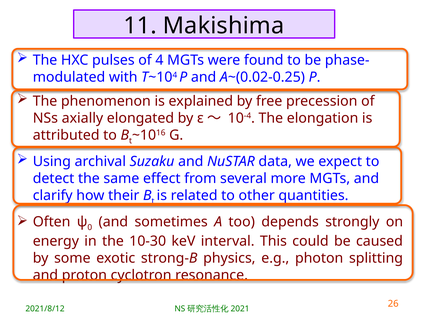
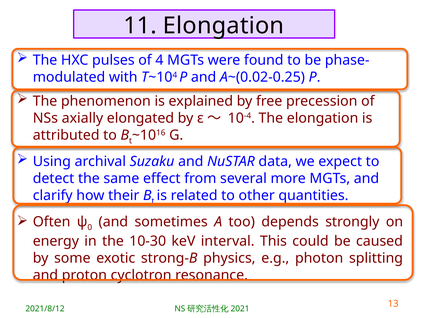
11 Makishima: Makishima -> Elongation (224, 26)
26: 26 -> 13 (393, 304)
